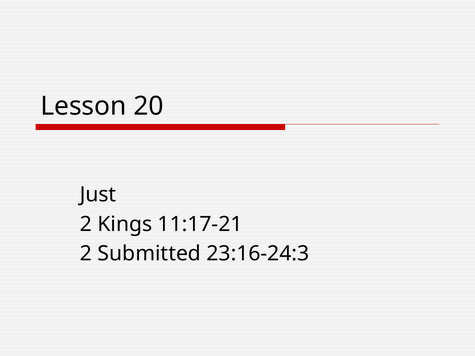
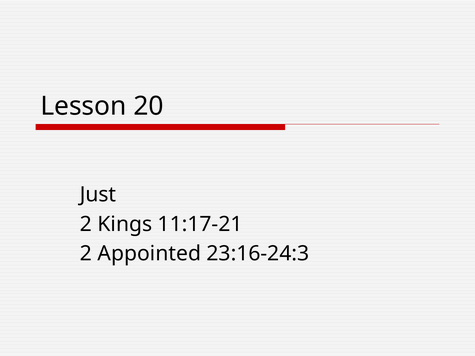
Submitted: Submitted -> Appointed (149, 254)
